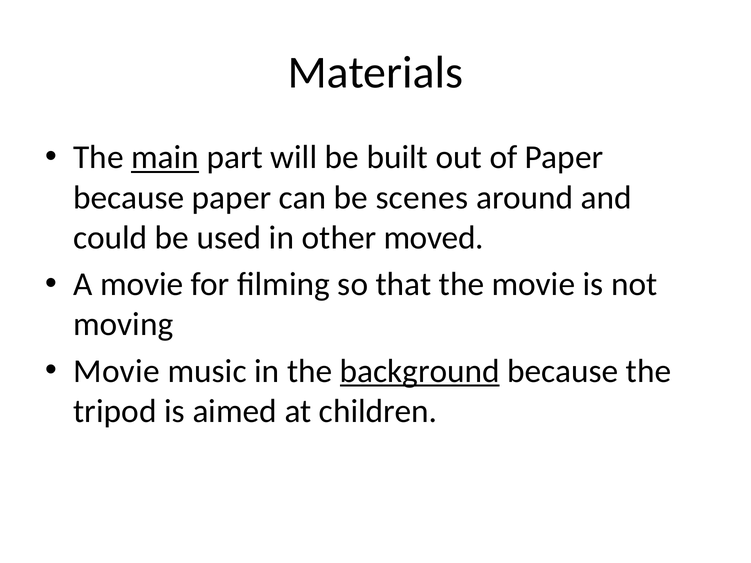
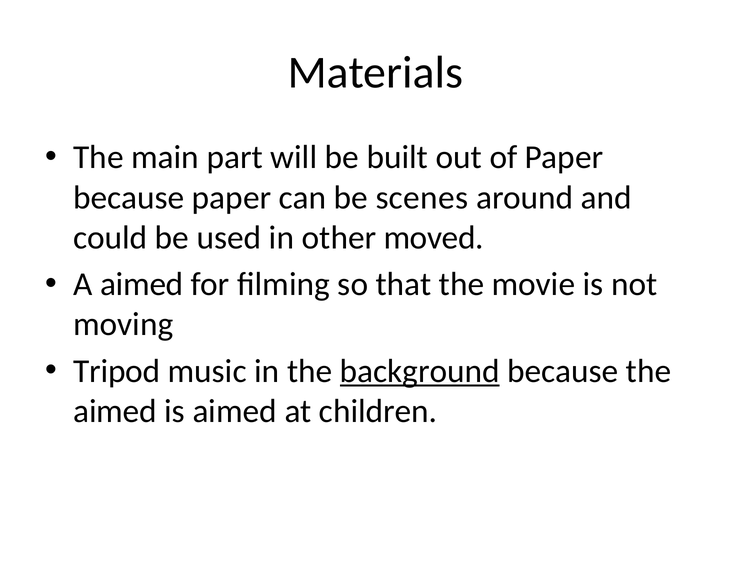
main underline: present -> none (165, 158)
A movie: movie -> aimed (142, 284)
Movie: Movie -> Tripod (117, 371)
tripod: tripod -> aimed (115, 411)
